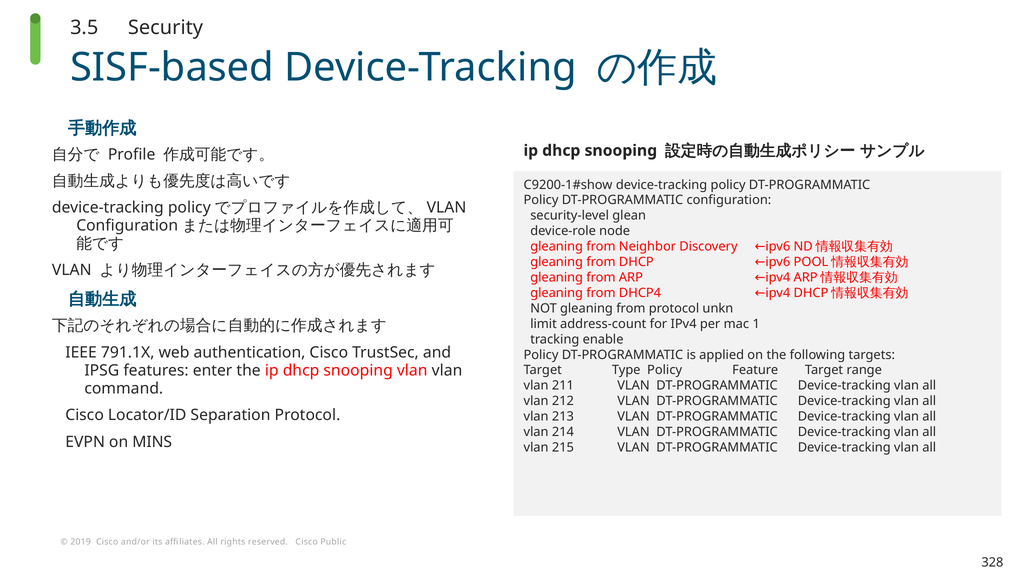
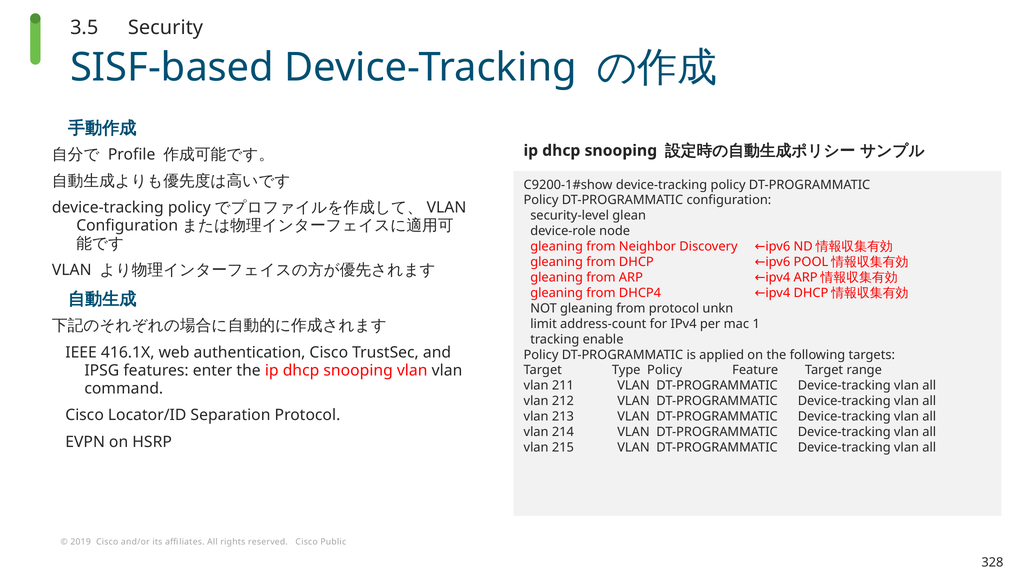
791.1X: 791.1X -> 416.1X (128, 352)
MINS: MINS -> HSRP (152, 442)
